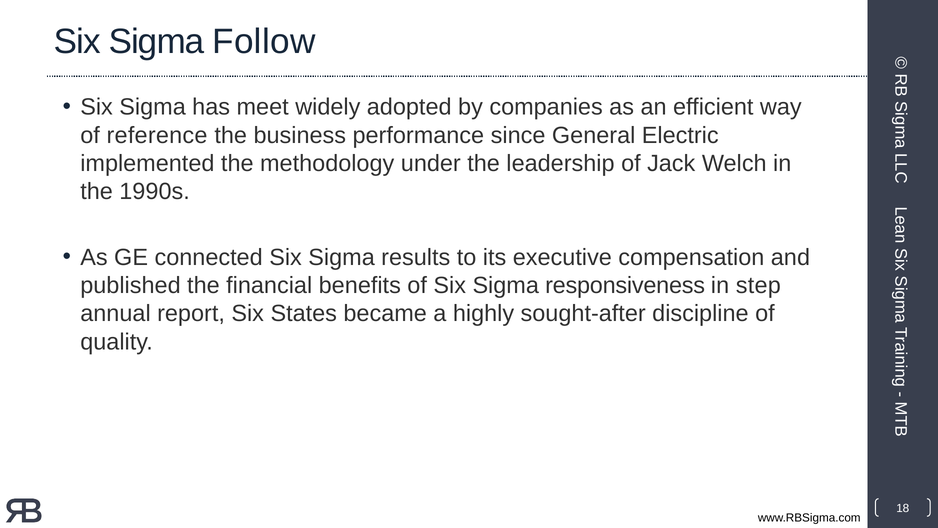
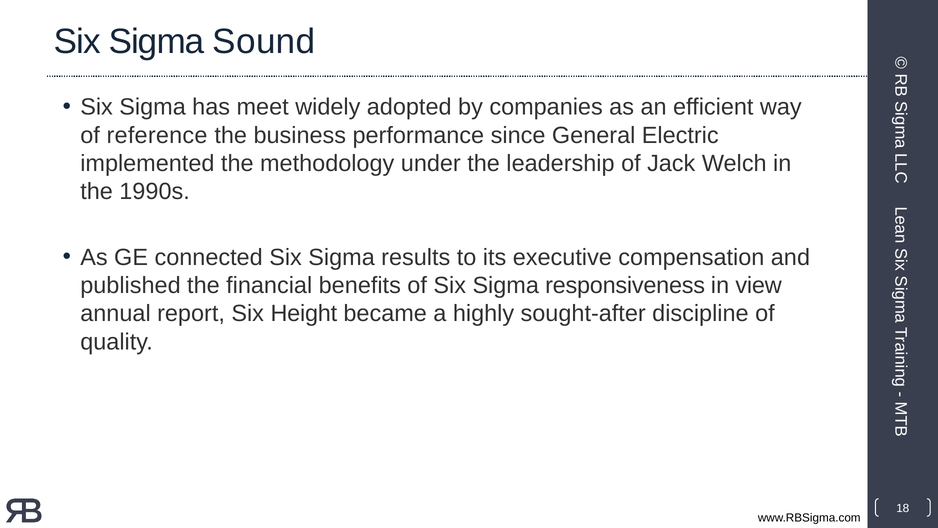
Follow: Follow -> Sound (264, 42)
step: step -> view (759, 285)
States: States -> Height (304, 314)
